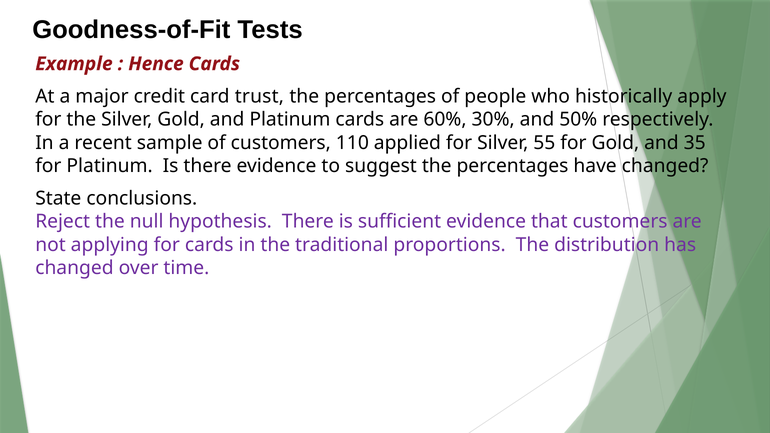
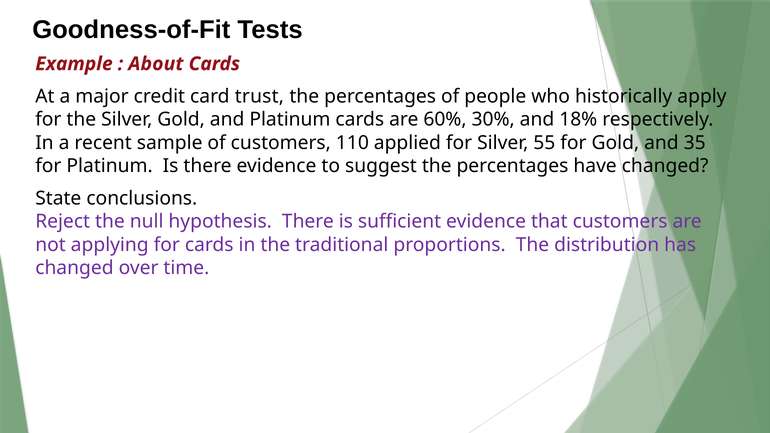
Hence: Hence -> About (156, 64)
50%: 50% -> 18% (578, 120)
